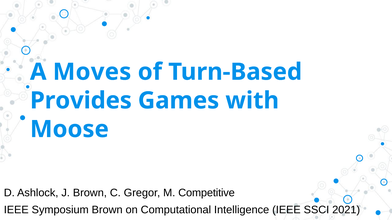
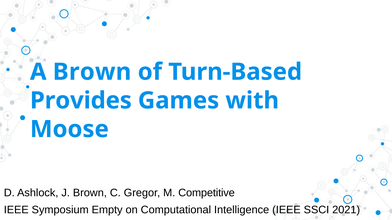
A Moves: Moves -> Brown (92, 72)
Symposium Brown: Brown -> Empty (107, 210)
